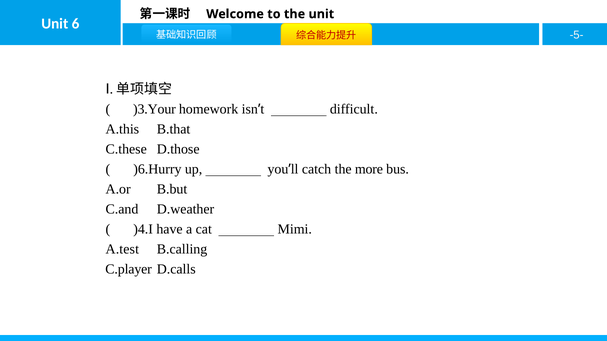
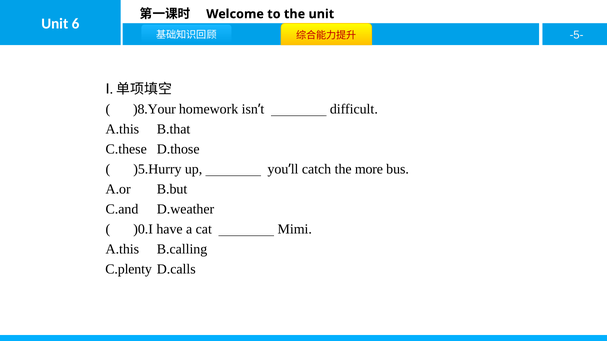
)3.Your: )3.Your -> )8.Your (154, 109)
)6.Hurry: )6.Hurry -> )5.Hurry (157, 169)
)4.I: )4.I -> )0.I (143, 229)
A.test: A.test -> A.this (122, 249)
C.player: C.player -> C.plenty (129, 270)
